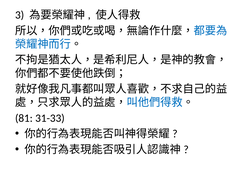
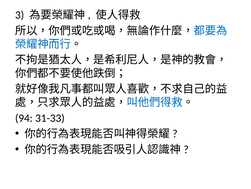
81: 81 -> 94 (24, 118)
